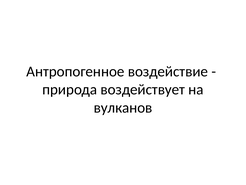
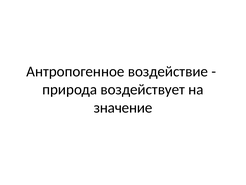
вулканов: вулканов -> значение (123, 107)
